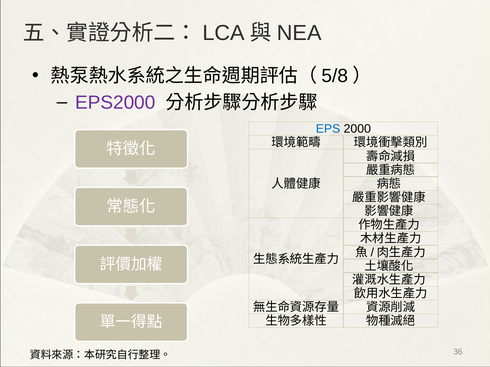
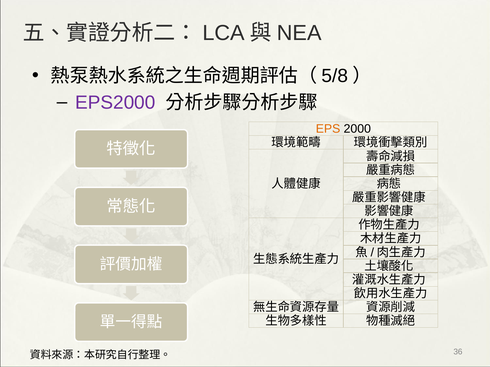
EPS colour: blue -> orange (328, 129)
